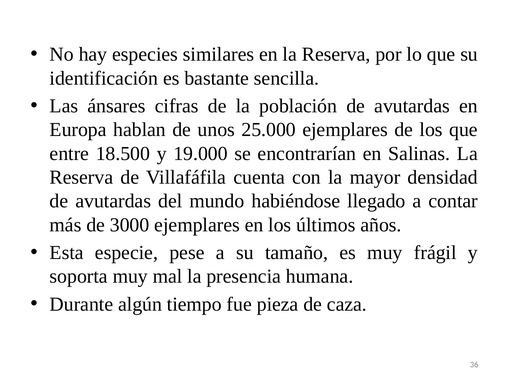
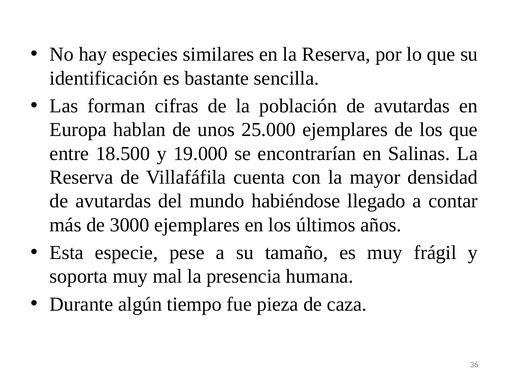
ánsares: ánsares -> forman (116, 106)
